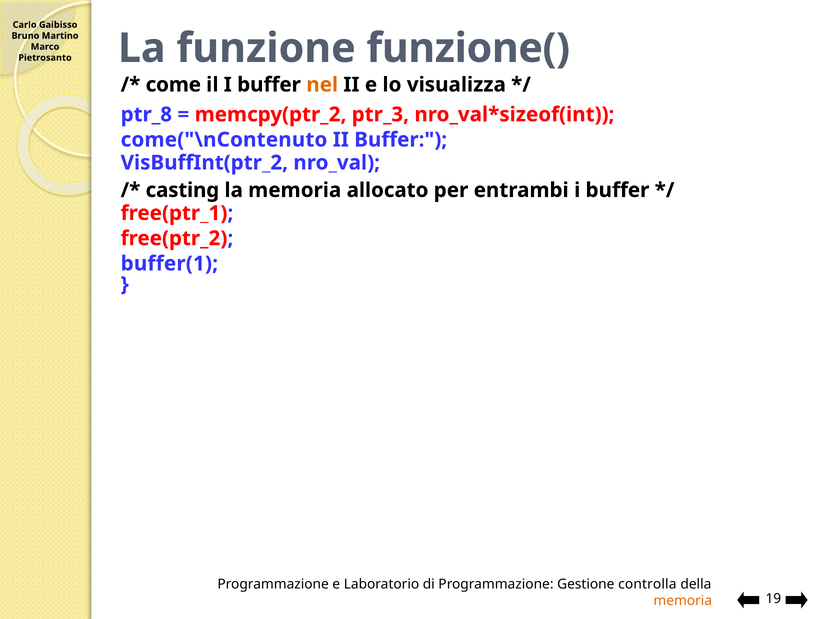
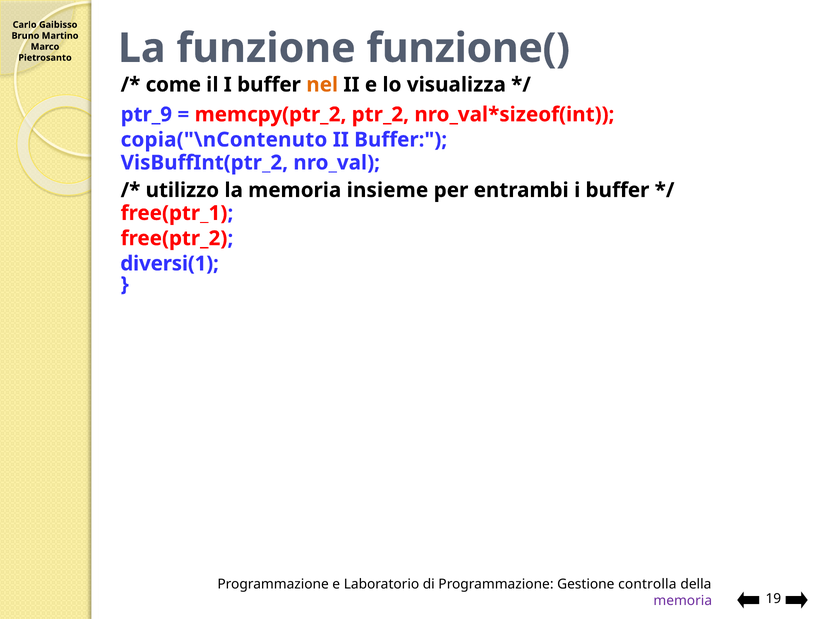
ptr_8: ptr_8 -> ptr_9 (146, 114)
ptr_3: ptr_3 -> ptr_2 (380, 114)
come("\nContenuto: come("\nContenuto -> copia("\nContenuto (224, 140)
casting: casting -> utilizzo (182, 190)
allocato: allocato -> insieme (387, 190)
buffer(1: buffer(1 -> diversi(1 (170, 263)
memoria colour: orange -> purple (683, 600)
